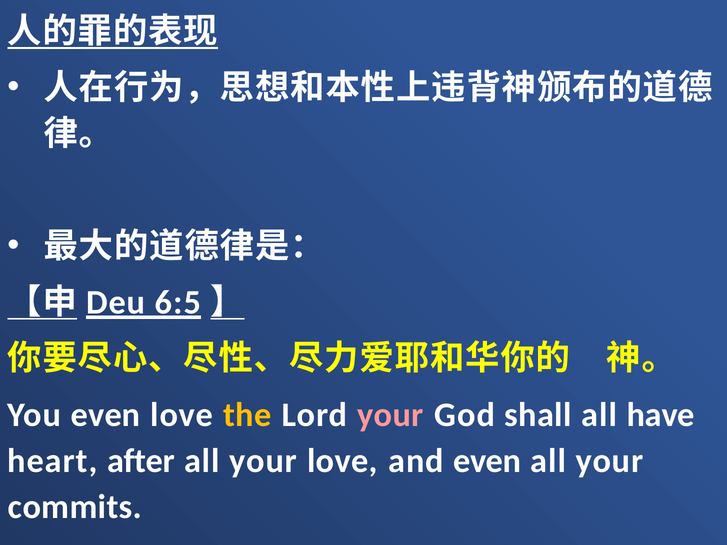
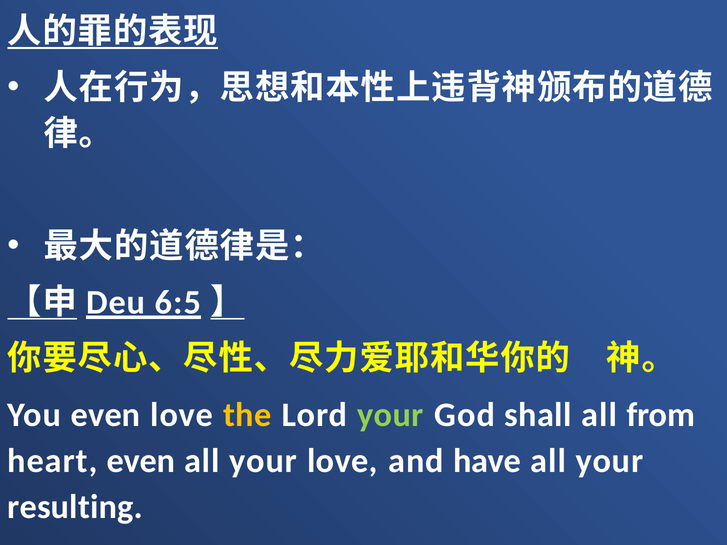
your colour: pink -> light green (390, 415)
have: have -> from (661, 415)
heart after: after -> even (141, 461)
and even: even -> have (487, 461)
commits: commits -> resulting (75, 507)
